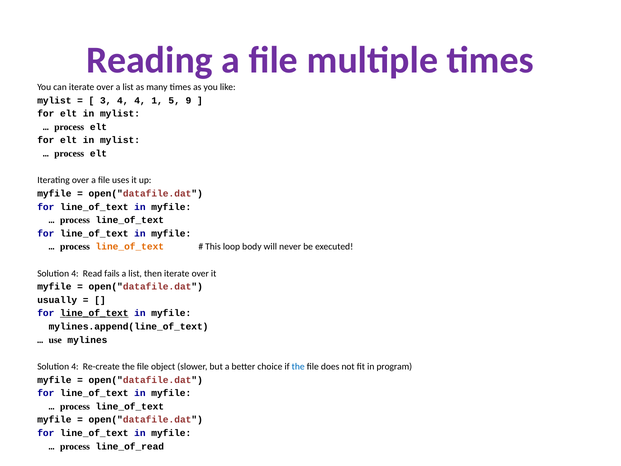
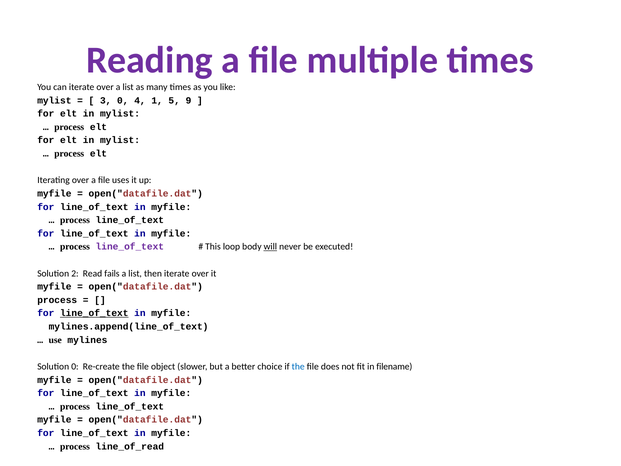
3 4: 4 -> 0 (123, 100)
line_of_text colour: orange -> purple (130, 247)
will underline: none -> present (270, 247)
4: 4 -> 2 (75, 273)
usually: usually -> process (57, 300)
4: 4 -> 0 (75, 366)
program: program -> filename (394, 366)
